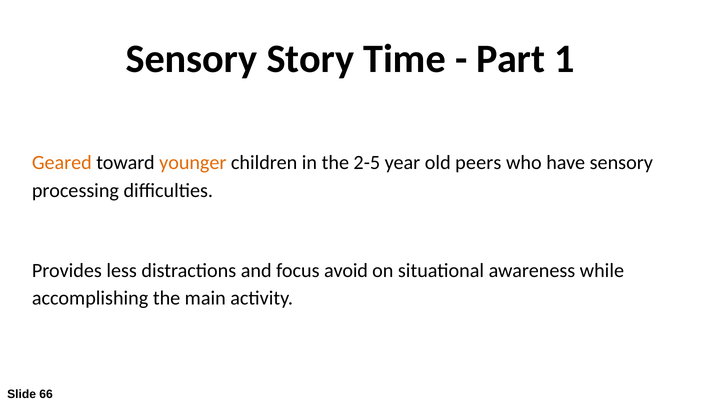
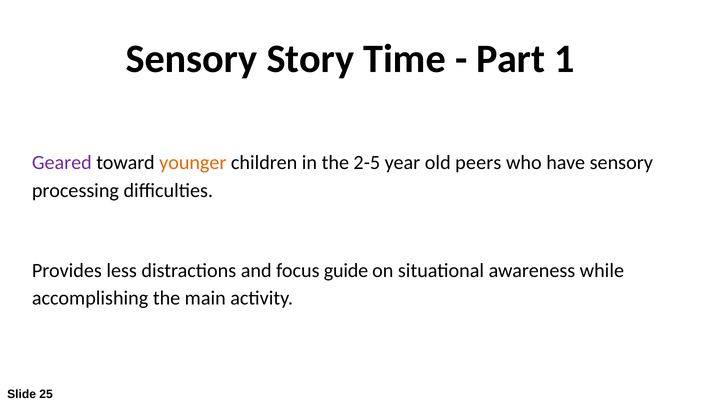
Geared colour: orange -> purple (62, 163)
avoid: avoid -> guide (346, 270)
66: 66 -> 25 (46, 394)
